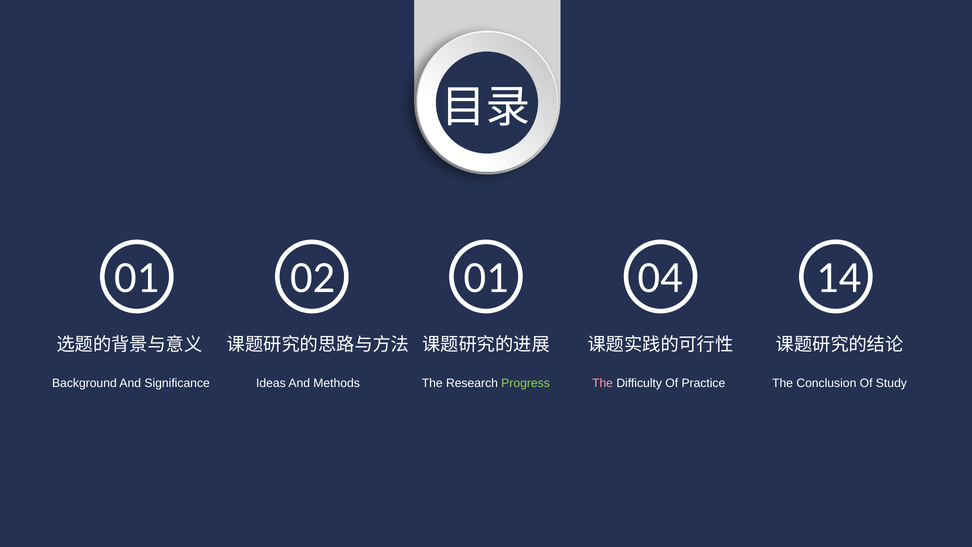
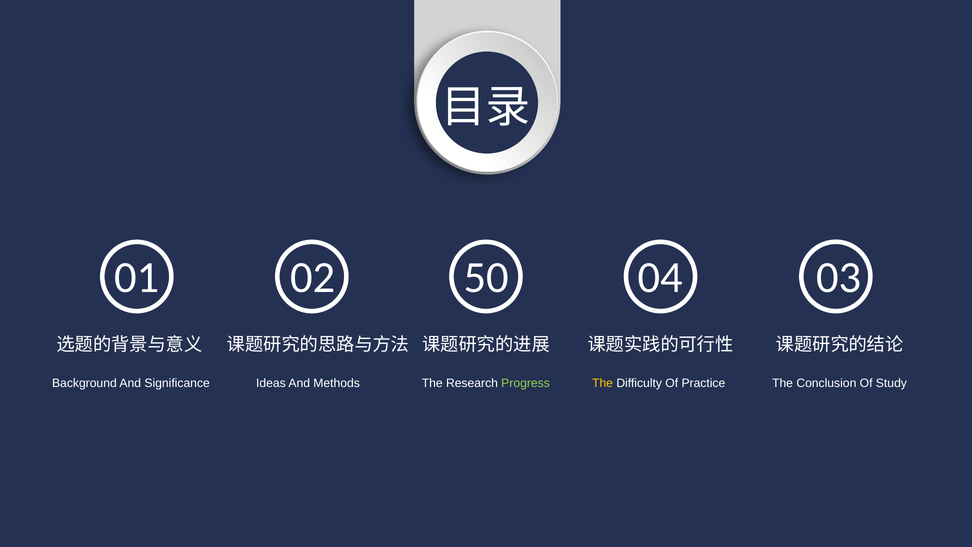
02 01: 01 -> 50 (486, 277)
14: 14 -> 03 (839, 277)
The colour: pink -> yellow (603, 383)
